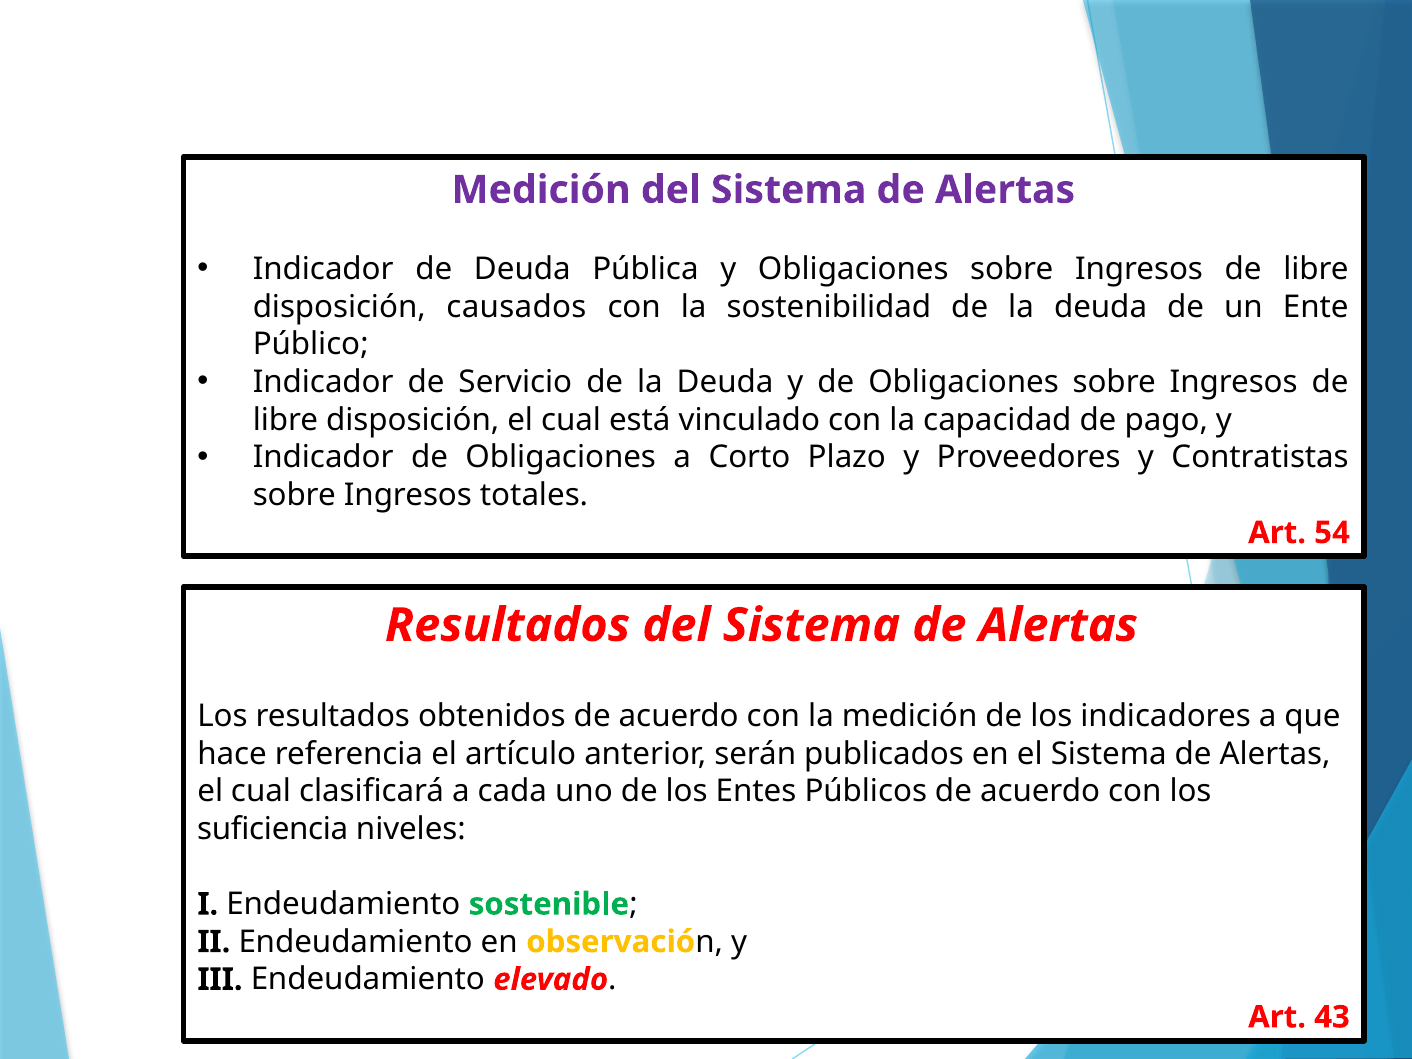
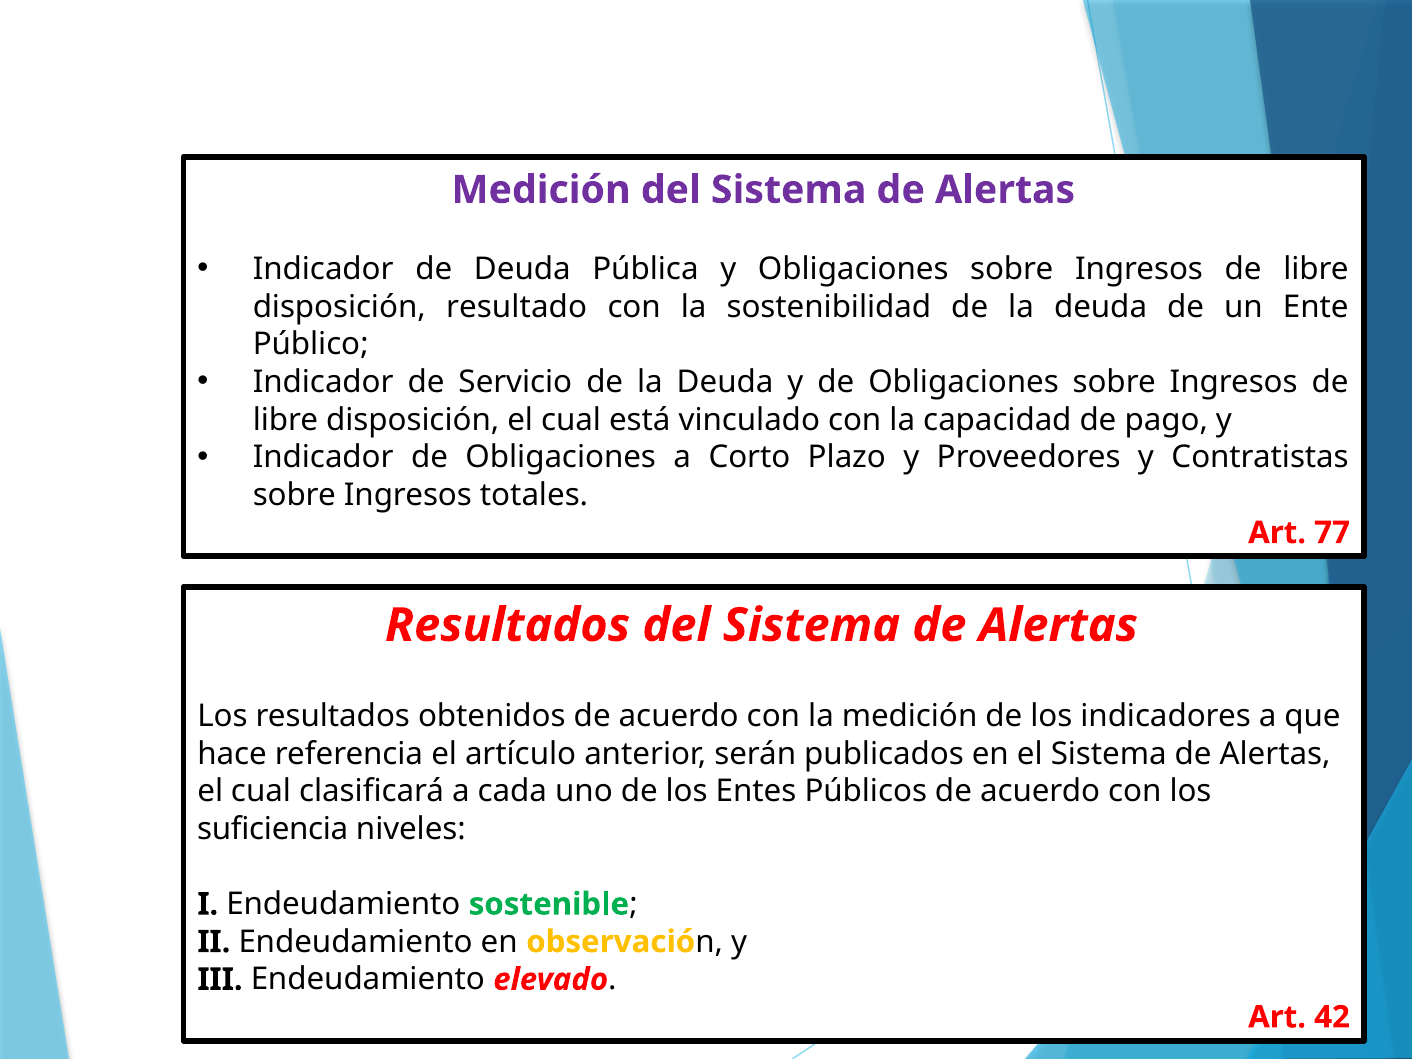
causados: causados -> resultado (517, 307)
54: 54 -> 77 (1332, 533)
43: 43 -> 42 (1332, 1017)
